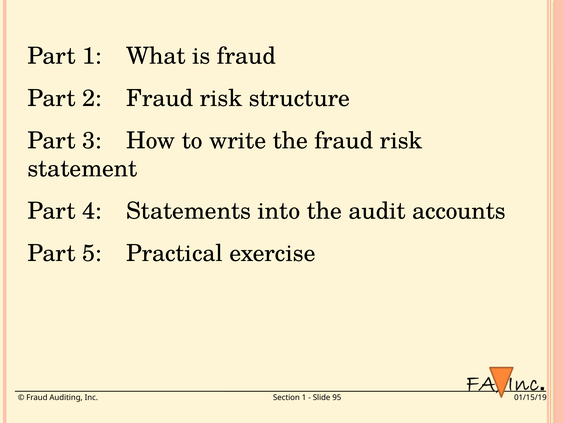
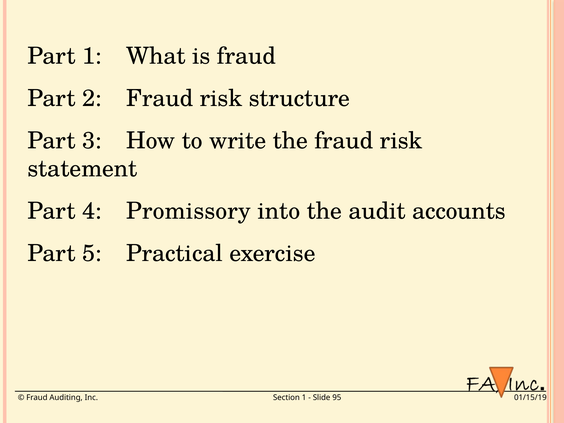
Statements: Statements -> Promissory (188, 211)
